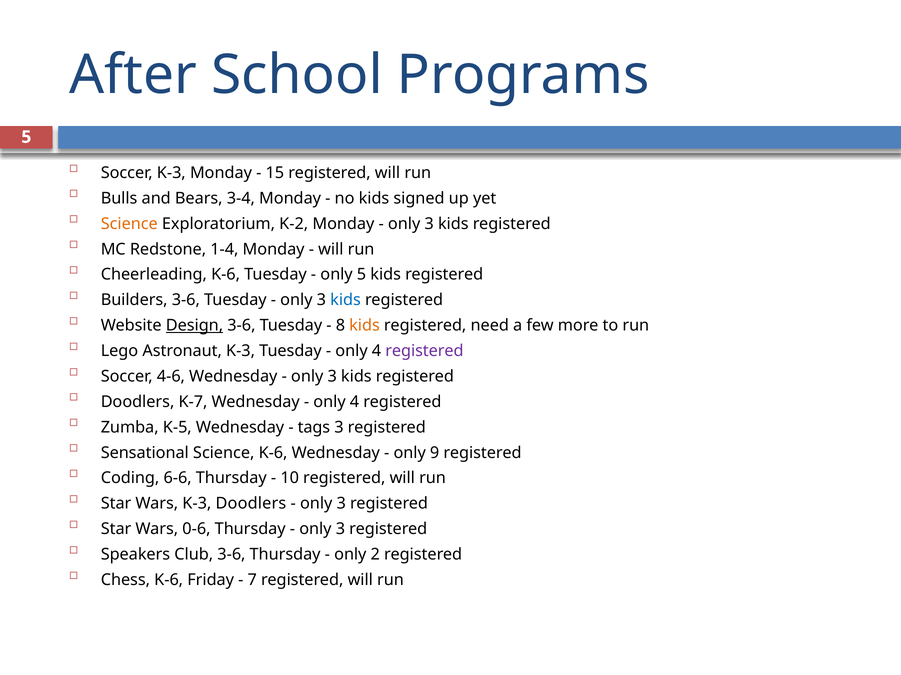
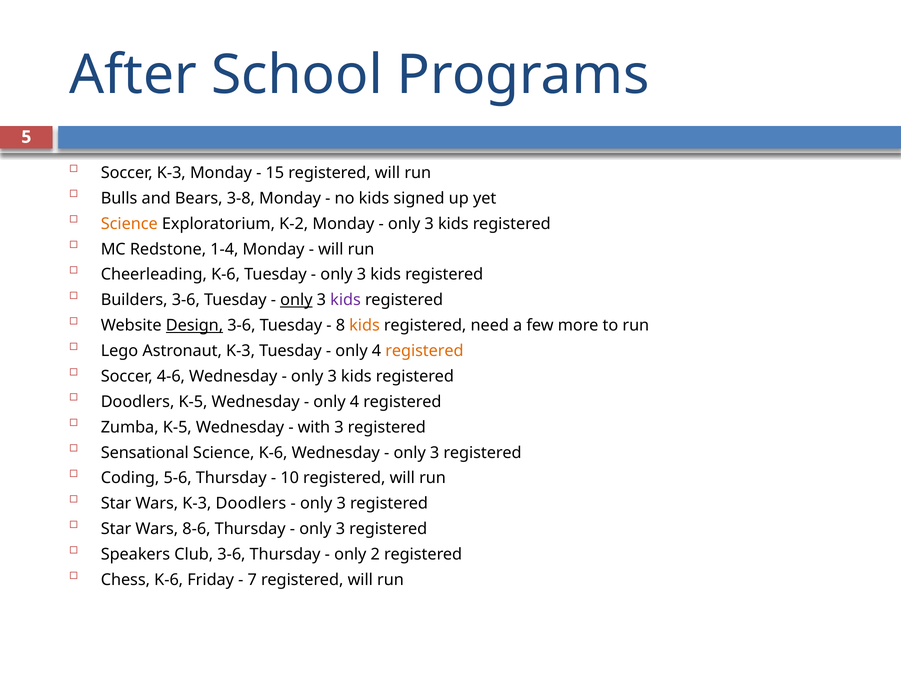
3-4: 3-4 -> 3-8 (241, 198)
5: 5 -> 3 (361, 275)
only underline: none -> present (296, 300)
kids colour: blue -> purple (346, 300)
registered colour: purple -> orange (424, 351)
Doodlers K-7: K-7 -> K-5 (193, 402)
tags: tags -> with (314, 428)
9: 9 -> 3 (435, 453)
6-6: 6-6 -> 5-6 (178, 479)
0-6: 0-6 -> 8-6 (196, 530)
